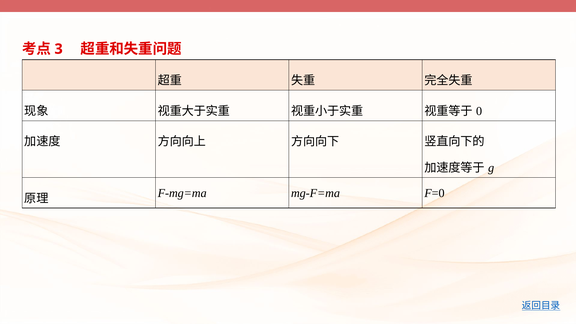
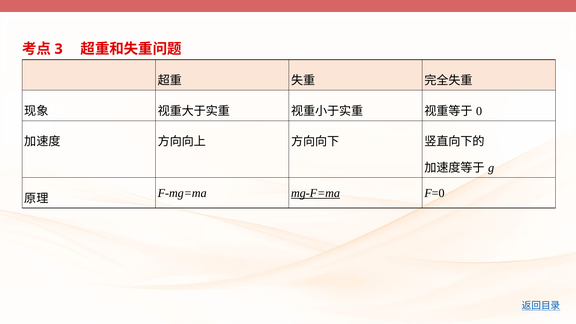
mg-F=ma underline: none -> present (315, 193)
